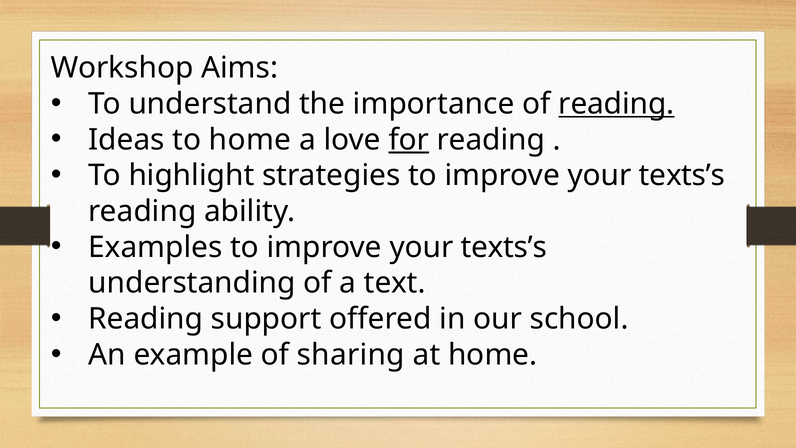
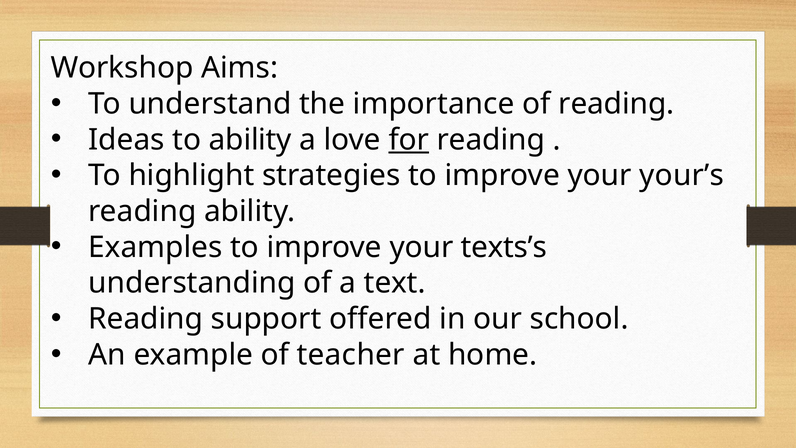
reading underline: present -> none (616, 104)
to home: home -> ability (250, 140)
texts’s: texts’s -> your’s (682, 175)
sharing: sharing -> teacher (351, 355)
